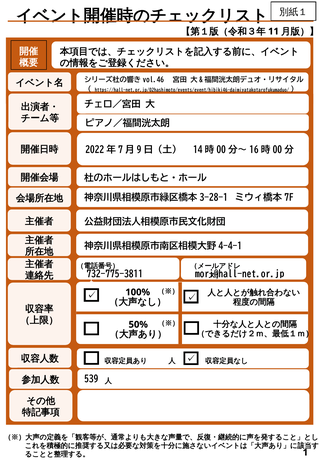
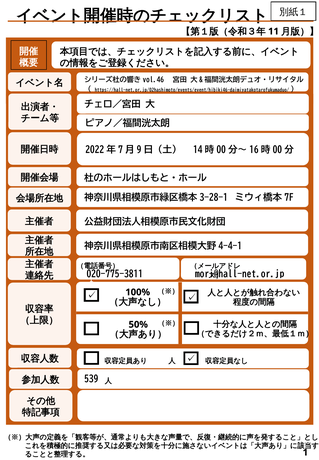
732-775-3811: 732-775-3811 -> 020-775-3811 (115, 275)
